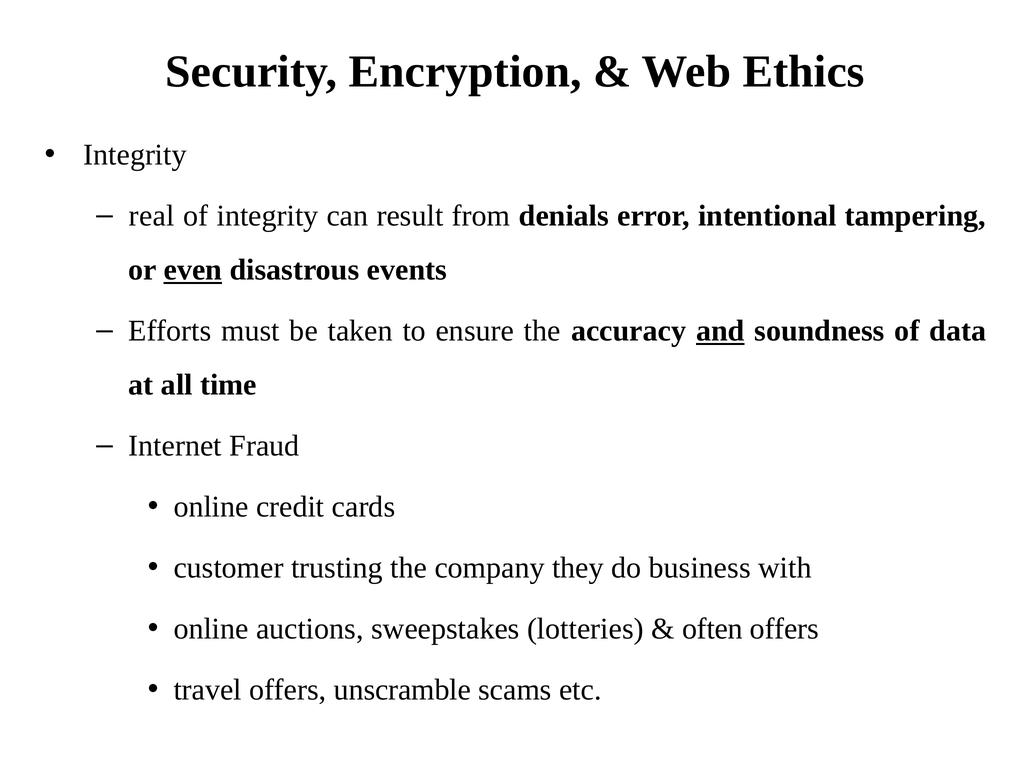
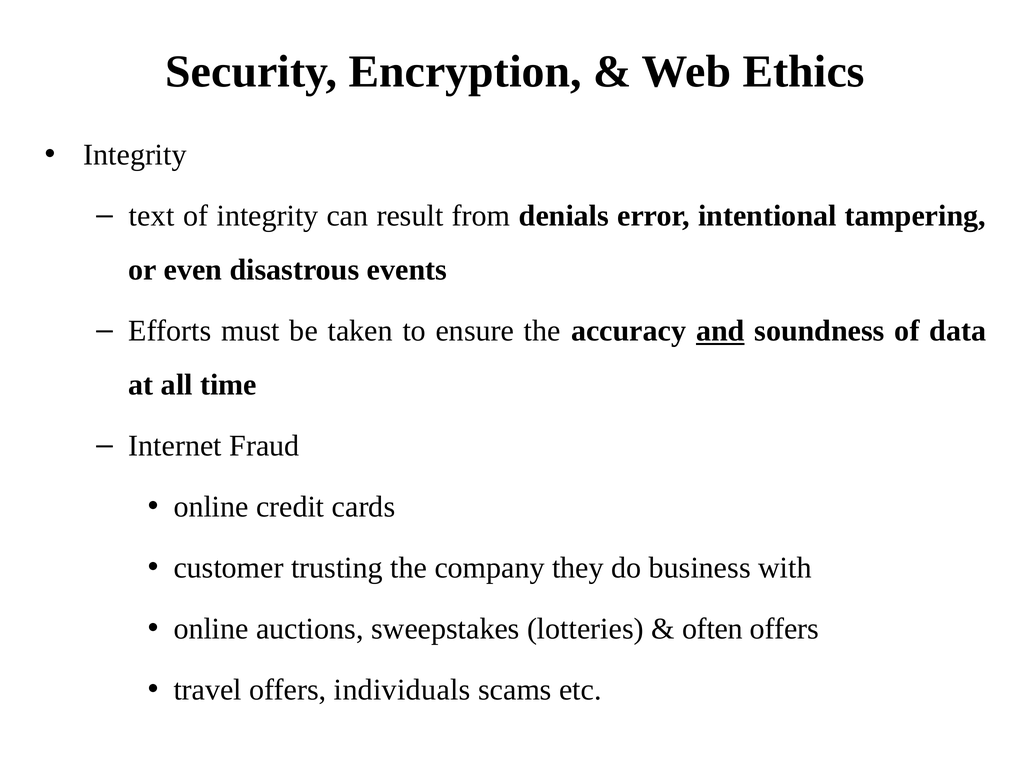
real: real -> text (152, 216)
even underline: present -> none (193, 270)
unscramble: unscramble -> individuals (402, 690)
